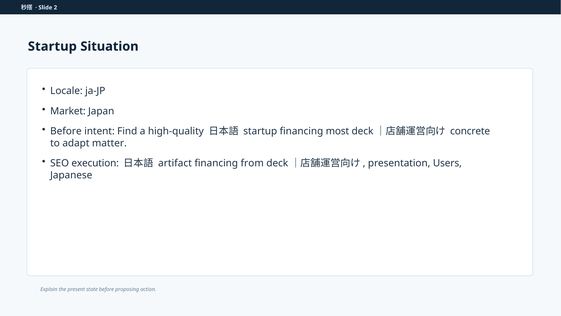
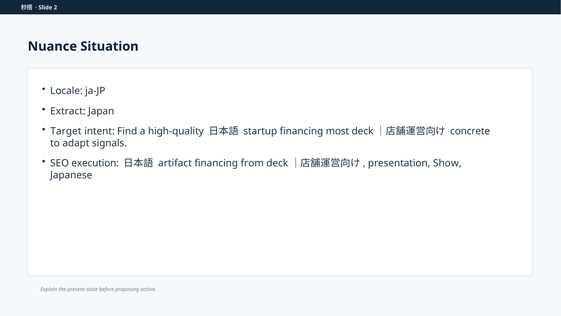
Startup: Startup -> Nuance (52, 46)
Market: Market -> Extract (68, 111)
Before: Before -> Target (66, 131)
matter: matter -> signals (109, 143)
Users: Users -> Show (447, 163)
